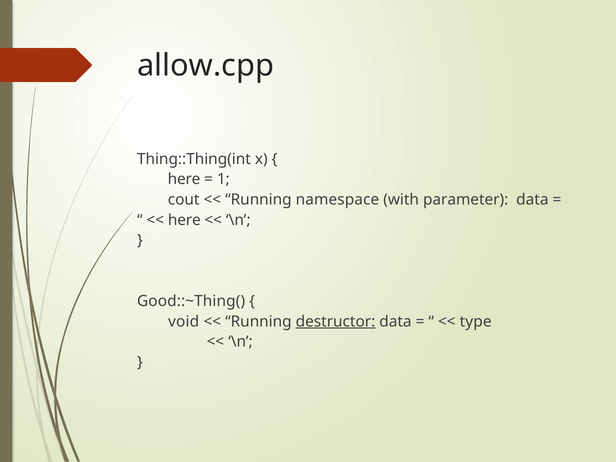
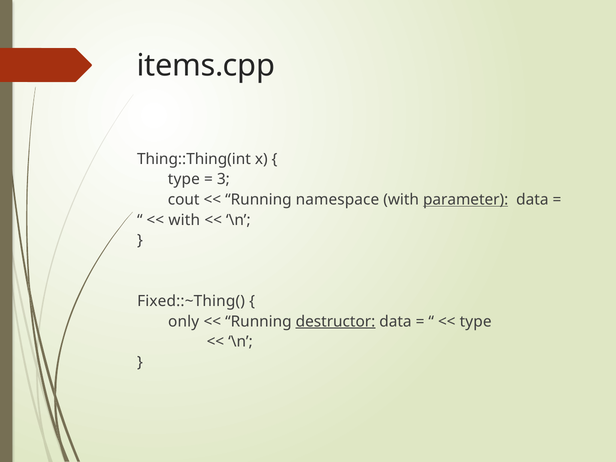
allow.cpp: allow.cpp -> items.cpp (206, 66)
here: here -> type (184, 179)
1: 1 -> 3 (223, 179)
parameter underline: none -> present (466, 200)
here: here -> with (184, 220)
Good::~Thing(: Good::~Thing( -> Fixed::~Thing( (191, 301)
void: void -> only (184, 322)
